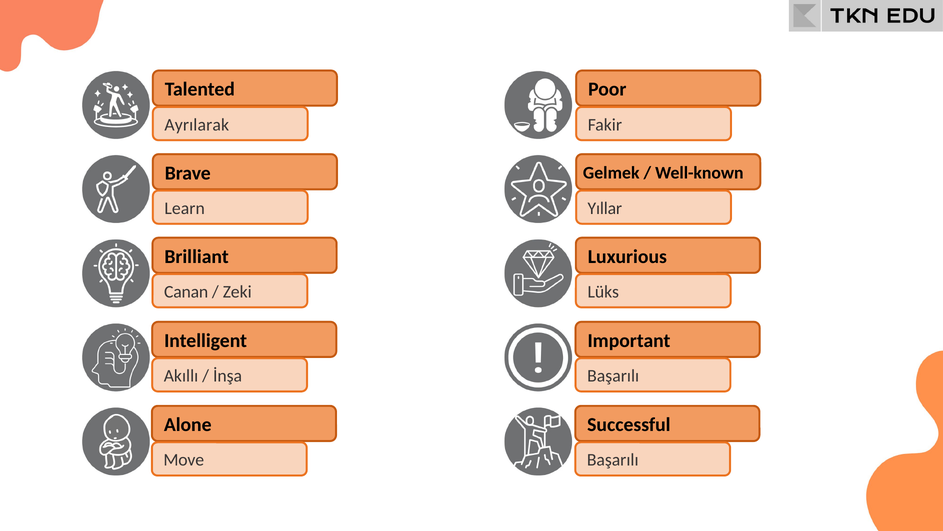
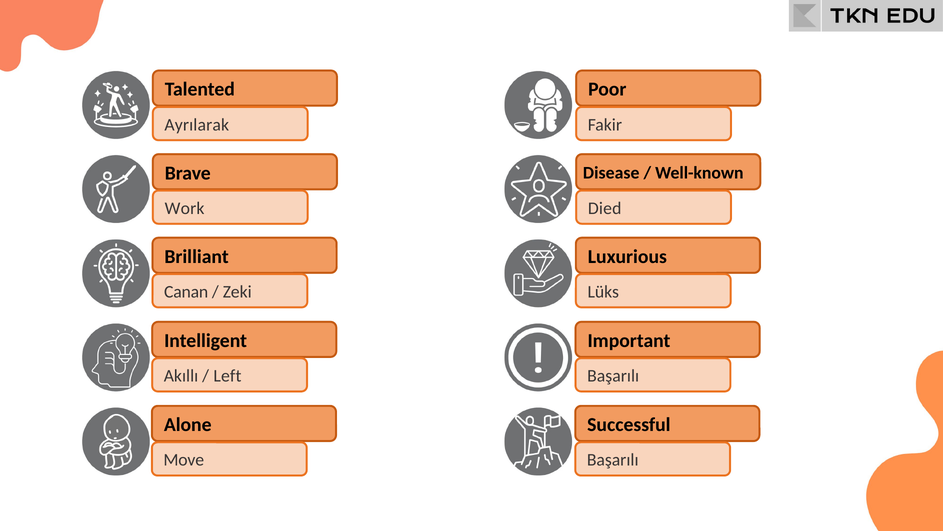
Gelmek: Gelmek -> Disease (611, 173)
Learn: Learn -> Work (185, 208)
Yıllar: Yıllar -> Died (605, 208)
İnşa: İnşa -> Left (227, 376)
